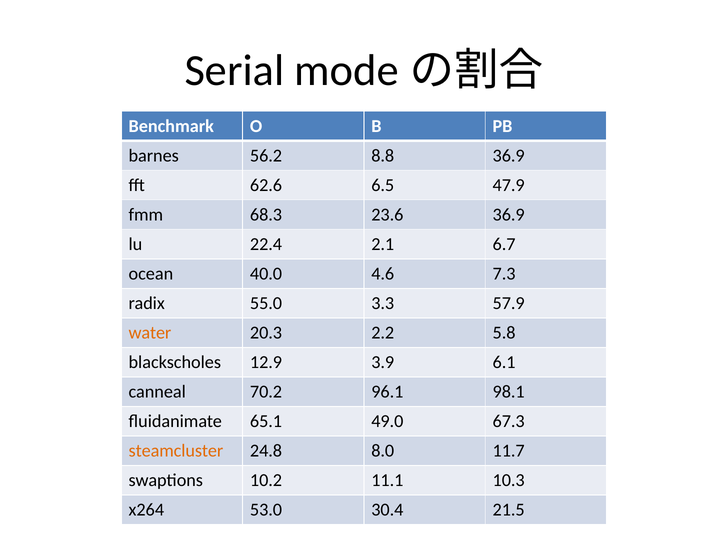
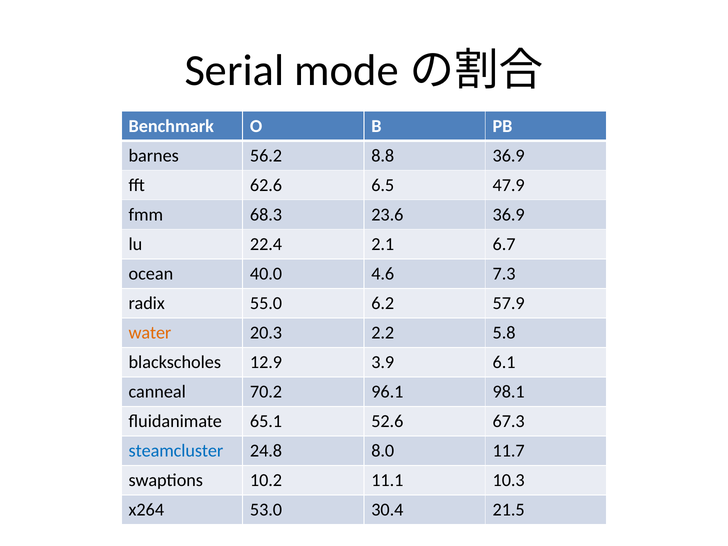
3.3: 3.3 -> 6.2 (383, 303)
49.0: 49.0 -> 52.6 (387, 421)
steamcluster colour: orange -> blue (176, 451)
